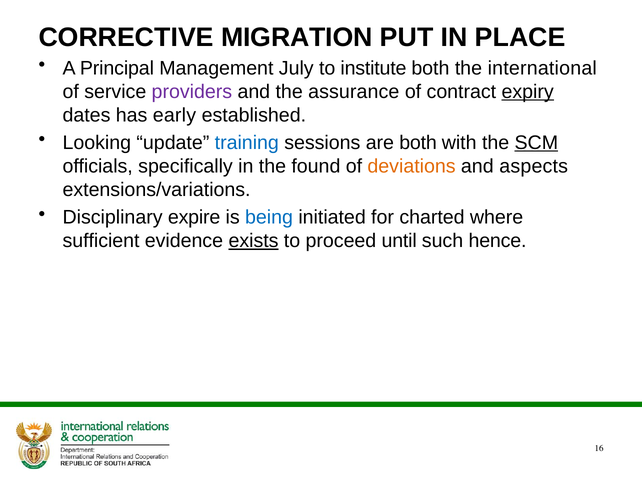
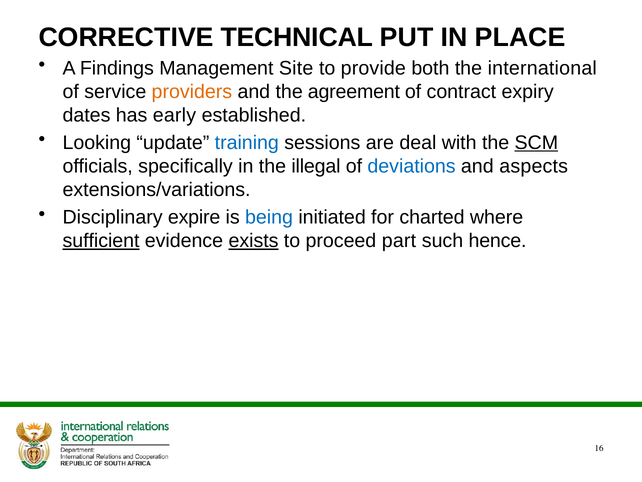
MIGRATION: MIGRATION -> TECHNICAL (297, 37)
Principal: Principal -> Findings (117, 68)
July: July -> Site (296, 68)
institute: institute -> provide (373, 68)
providers colour: purple -> orange (192, 92)
assurance: assurance -> agreement (354, 92)
expiry underline: present -> none (528, 92)
are both: both -> deal (418, 143)
found: found -> illegal (316, 166)
deviations colour: orange -> blue (412, 166)
sufficient underline: none -> present (101, 241)
until: until -> part (399, 241)
